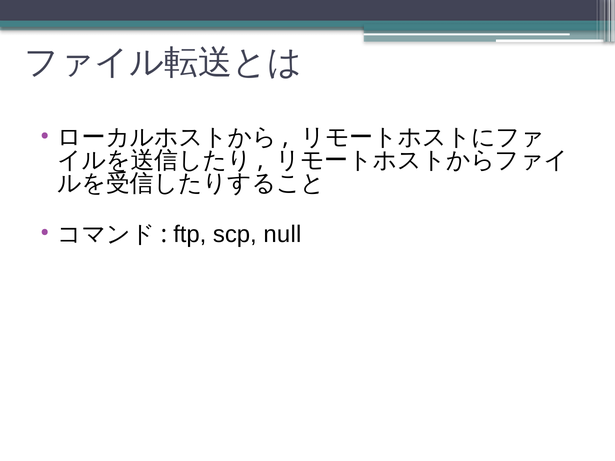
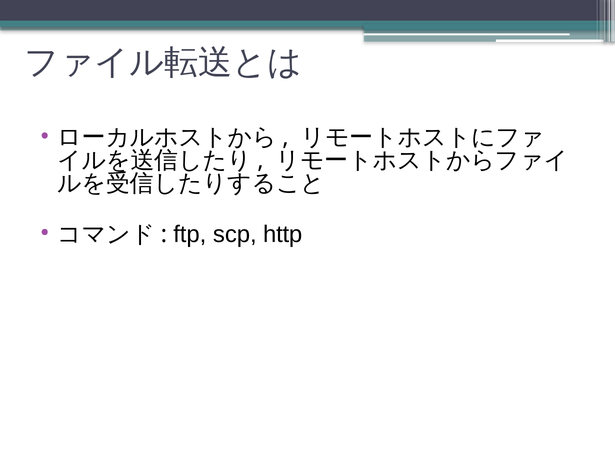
null: null -> http (283, 234)
